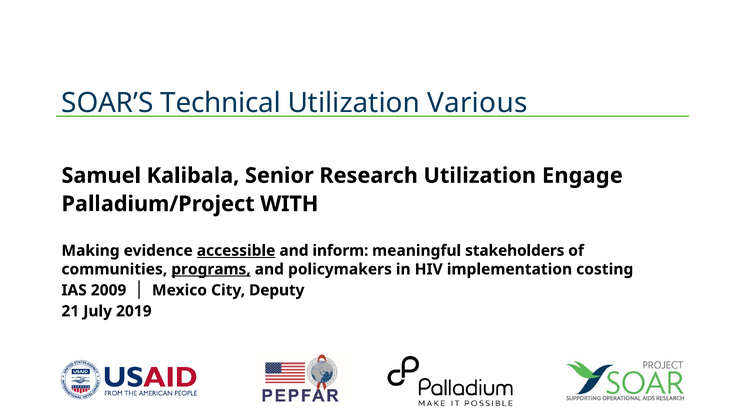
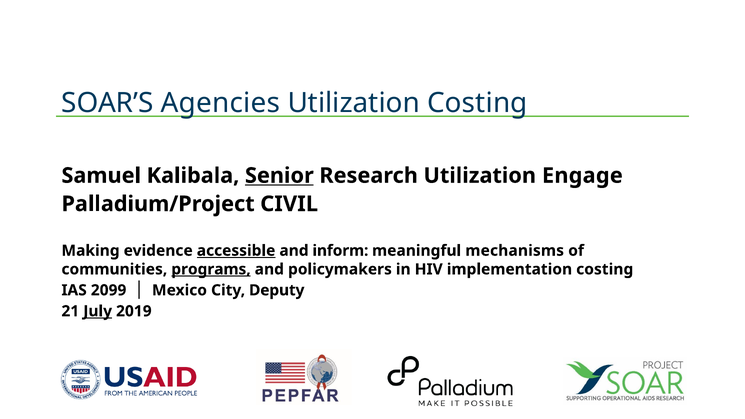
Technical: Technical -> Agencies (220, 103)
Utilization Various: Various -> Costing (477, 103)
Senior underline: none -> present (279, 176)
WITH: WITH -> CIVIL (289, 204)
stakeholders: stakeholders -> mechanisms (515, 251)
2009: 2009 -> 2099 (109, 290)
July underline: none -> present (98, 311)
